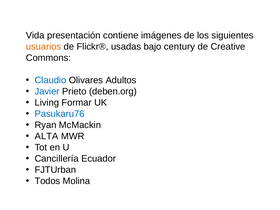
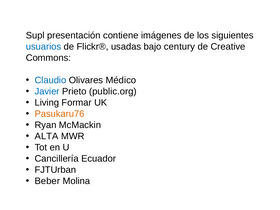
Vida: Vida -> Supl (35, 35)
usuarios colour: orange -> blue (44, 47)
Adultos: Adultos -> Médico (121, 80)
deben.org: deben.org -> public.org (113, 91)
Pasukaru76 colour: blue -> orange (60, 114)
Todos: Todos -> Beber (47, 181)
